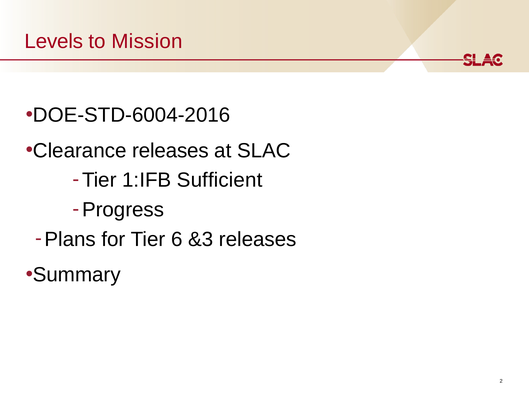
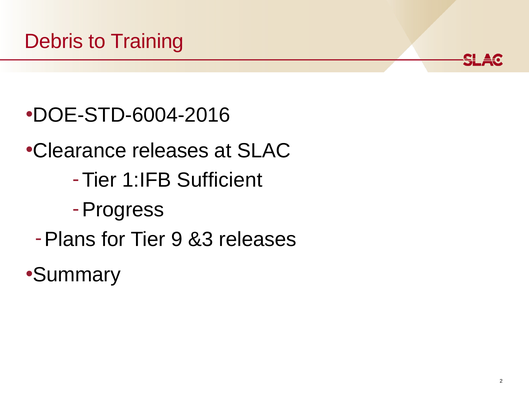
Levels: Levels -> Debris (54, 42)
Mission: Mission -> Training (147, 42)
6: 6 -> 9 (177, 240)
